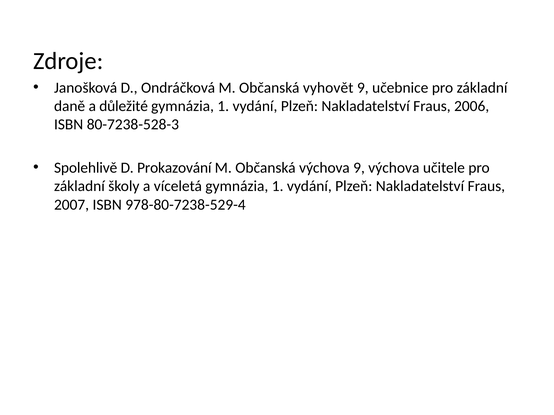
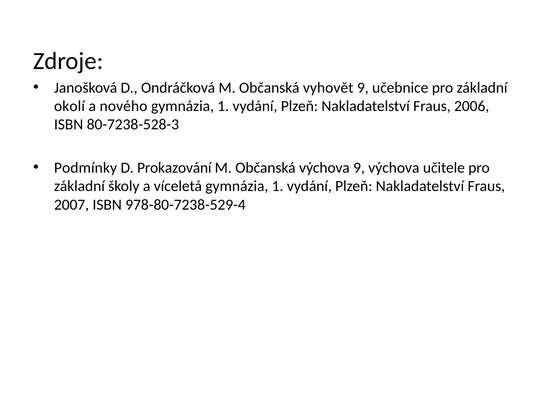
daně: daně -> okolí (69, 106)
důležité: důležité -> nového (123, 106)
Spolehlivě: Spolehlivě -> Podmínky (86, 168)
